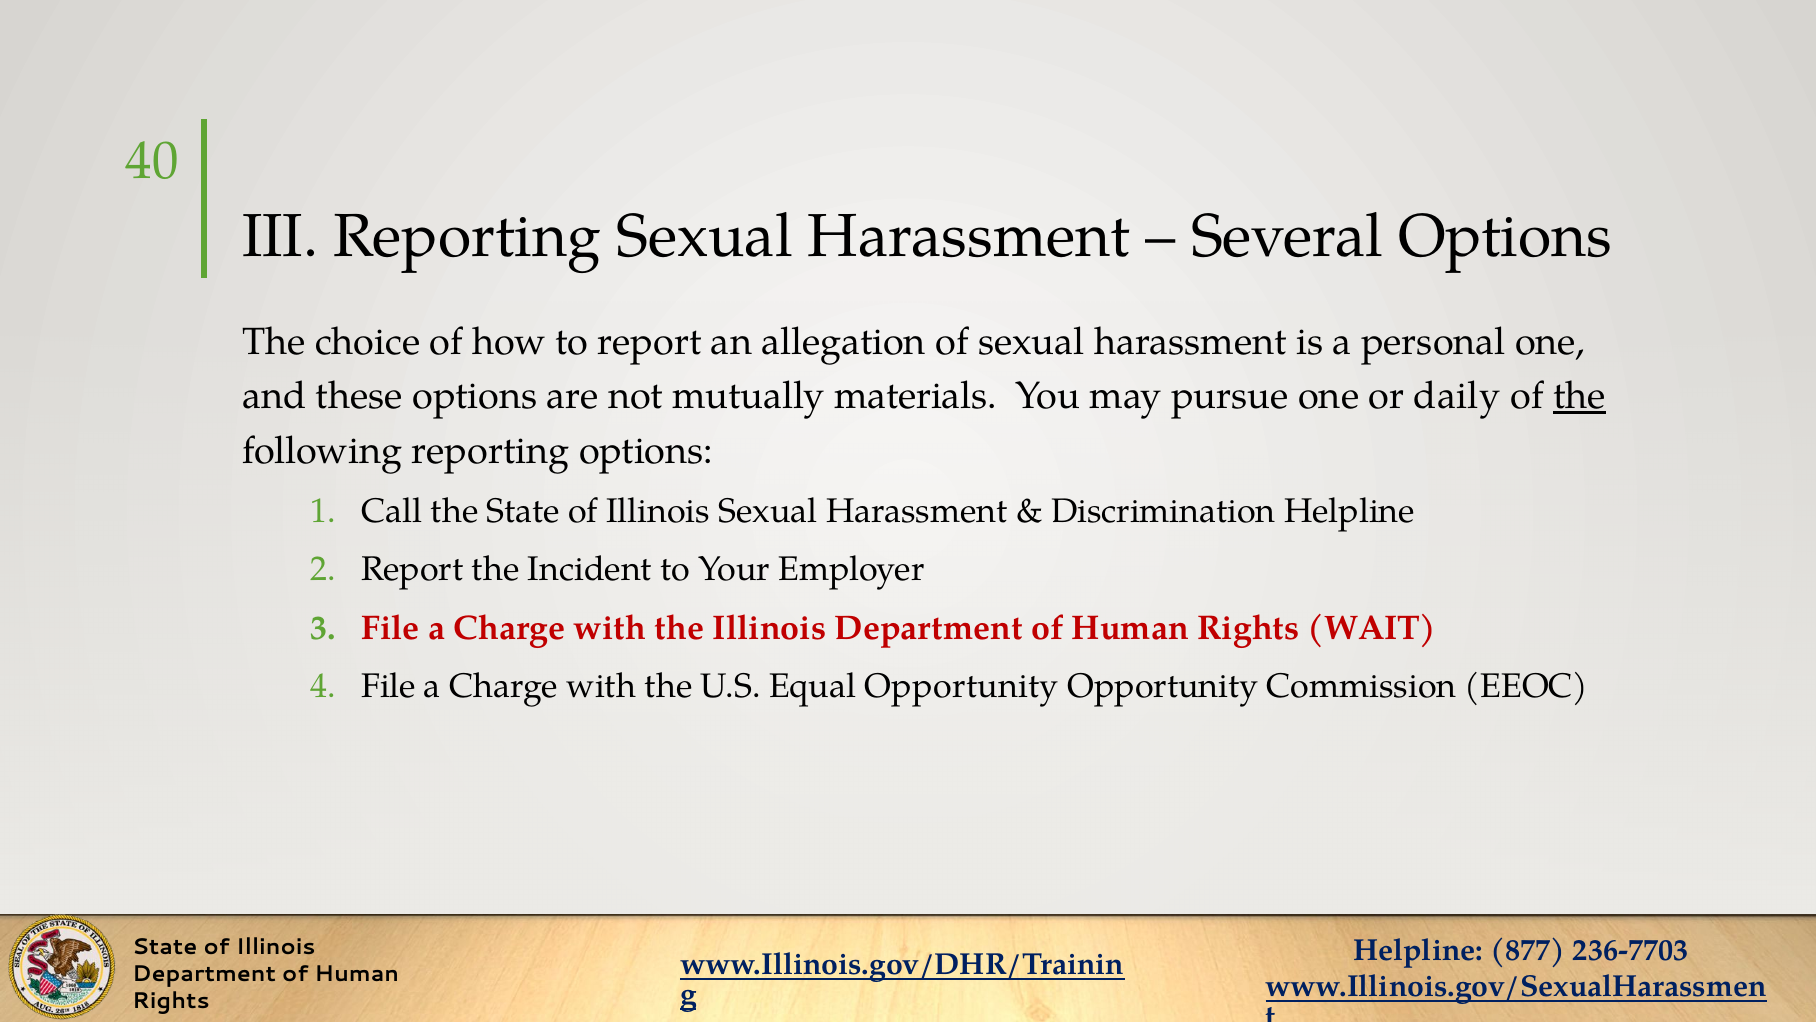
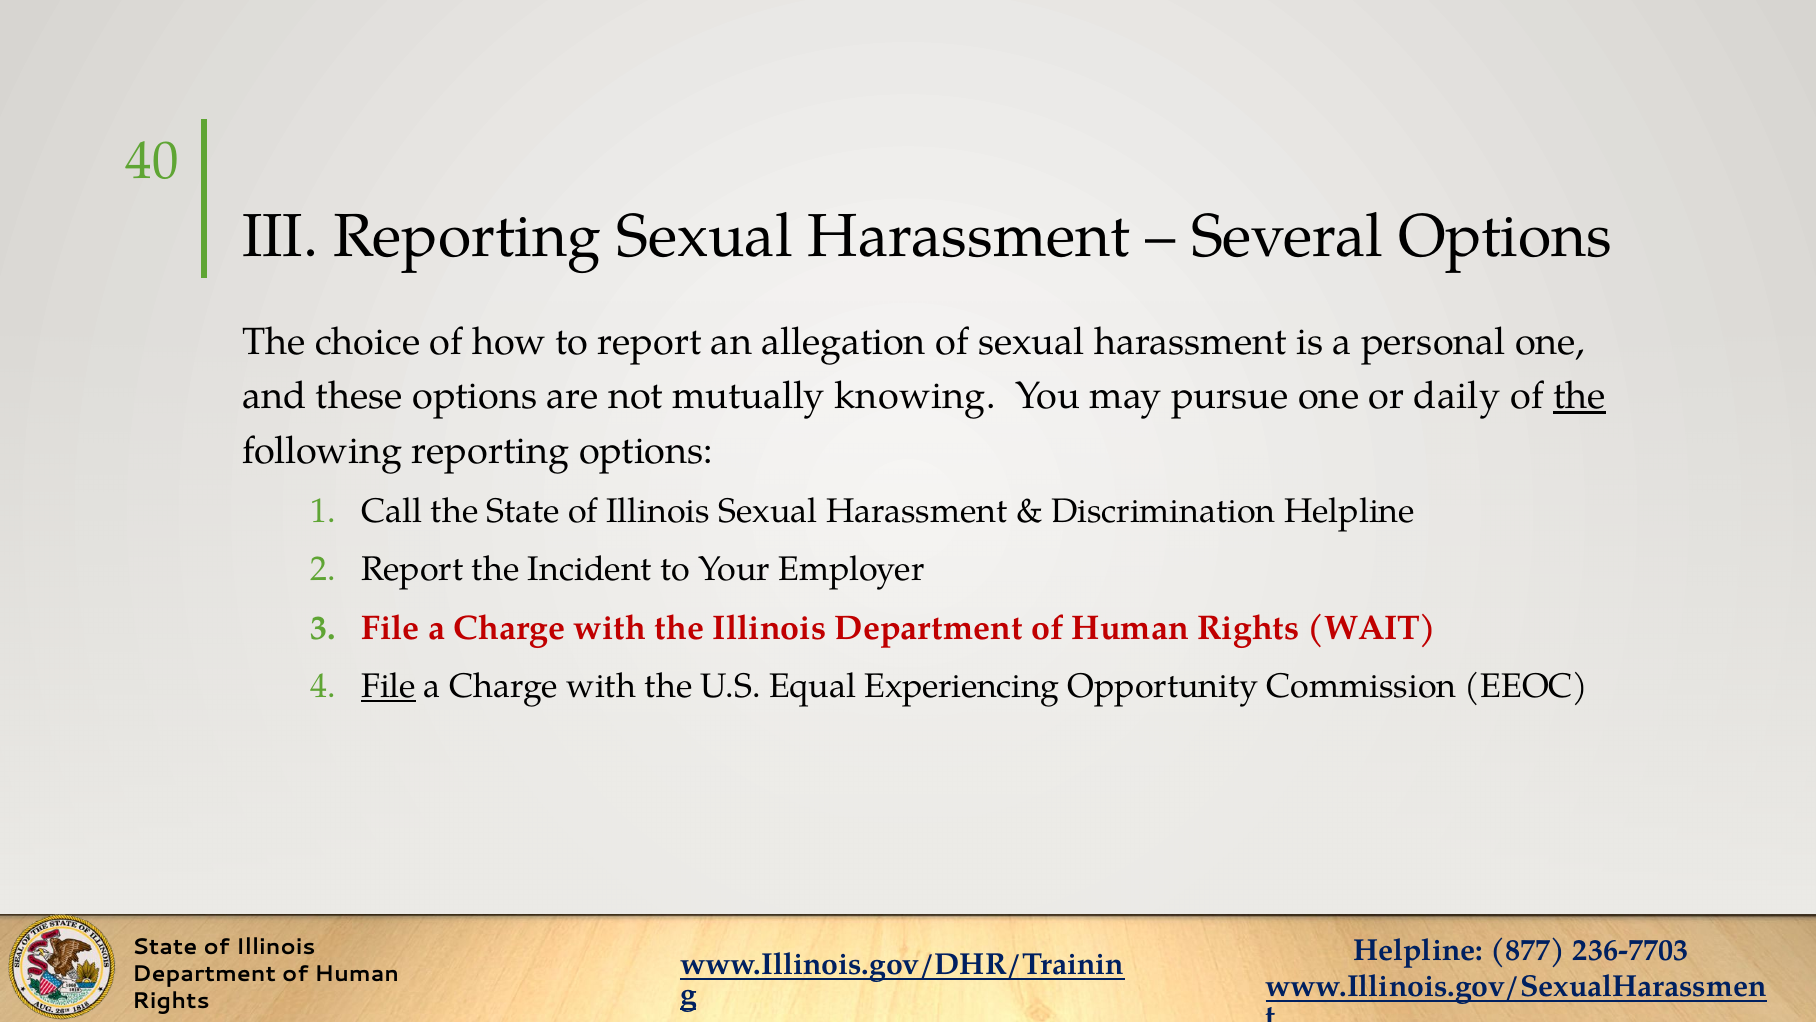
materials: materials -> knowing (915, 396)
File underline: none -> present (389, 686)
Equal Opportunity: Opportunity -> Experiencing (962, 686)
